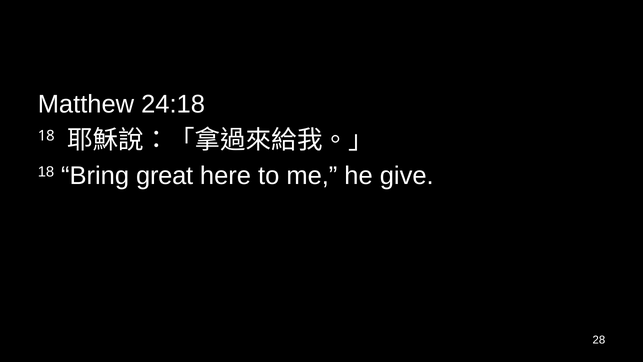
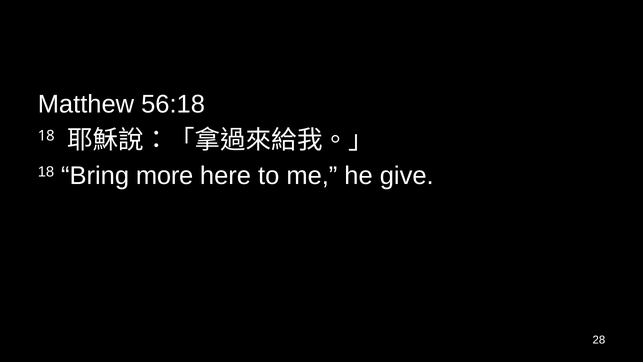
24:18: 24:18 -> 56:18 (173, 104)
great: great -> more (165, 176)
